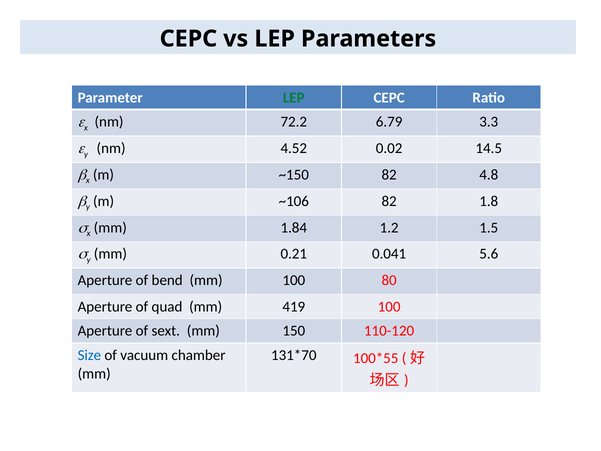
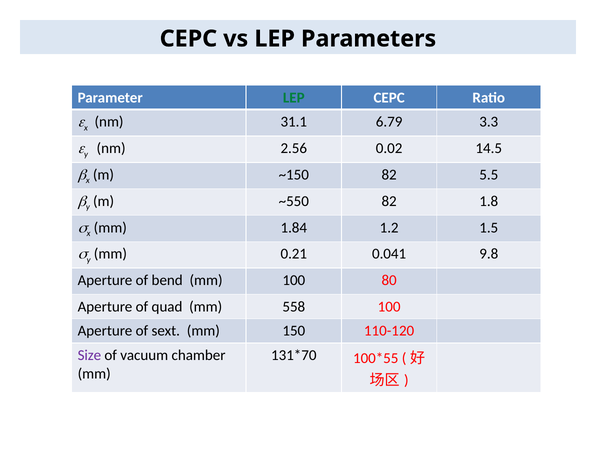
72.2: 72.2 -> 31.1 (294, 122)
4.52: 4.52 -> 2.56 (294, 148)
4.8: 4.8 -> 5.5 (489, 175)
~106: ~106 -> ~550 (294, 201)
5.6: 5.6 -> 9.8 (489, 254)
419: 419 -> 558 (294, 306)
Size colour: blue -> purple (89, 355)
